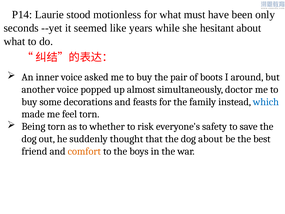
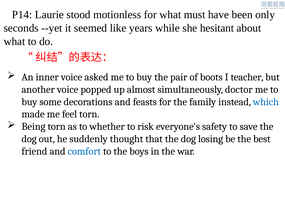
around: around -> teacher (247, 77)
dog about: about -> losing (211, 139)
comfort colour: orange -> blue (84, 151)
